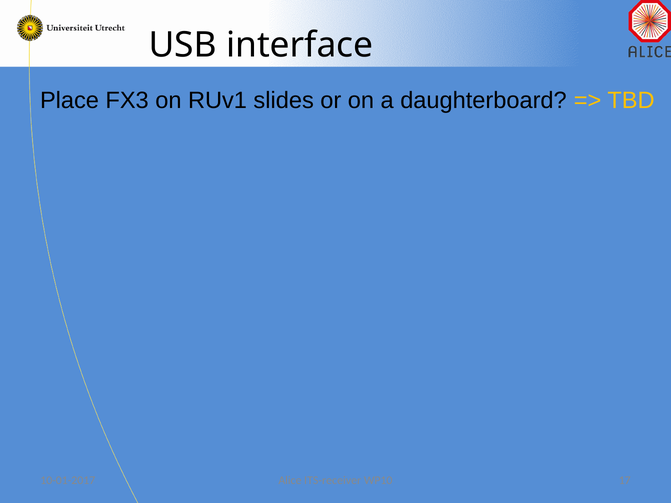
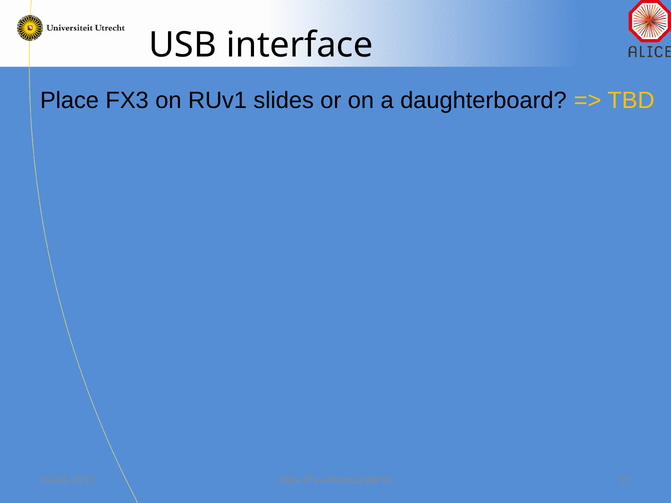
ITS-receiver: ITS-receiver -> ITS-external (333, 481)
